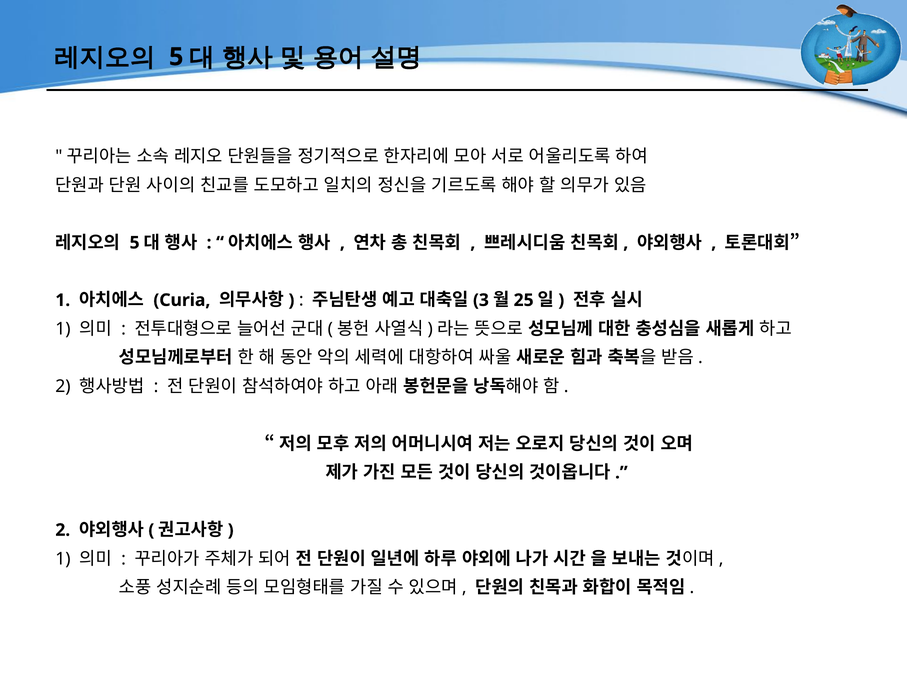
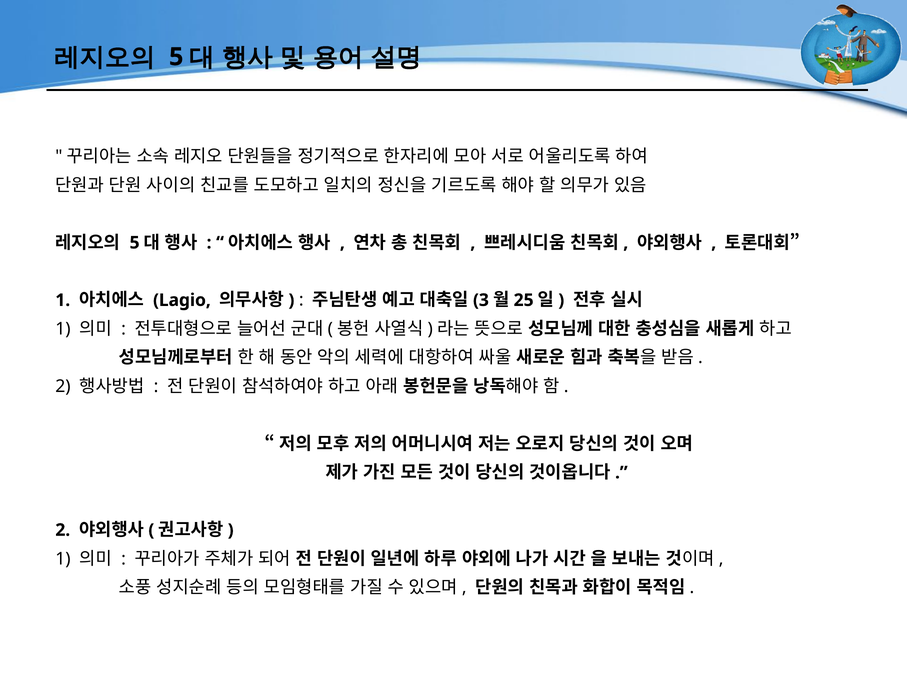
Curia: Curia -> Lagio (182, 300)
